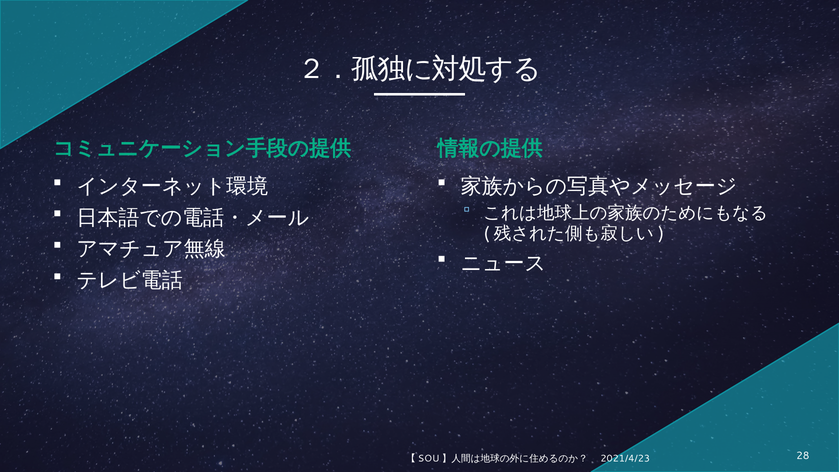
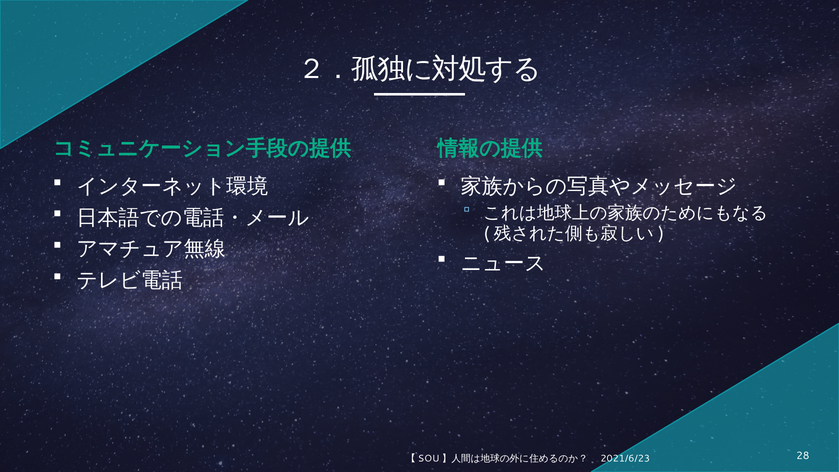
2021/4/23: 2021/4/23 -> 2021/6/23 (625, 458)
